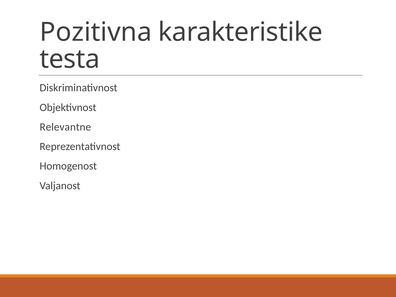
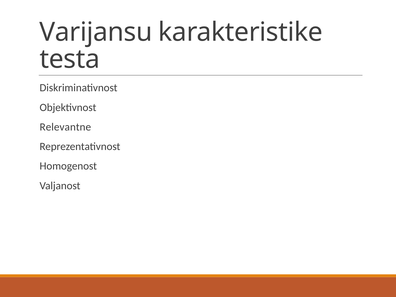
Pozitivna: Pozitivna -> Varijansu (96, 32)
